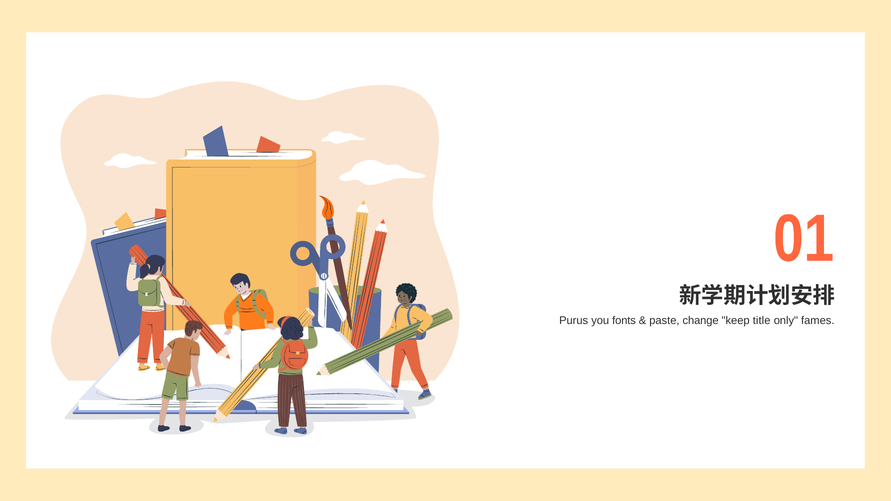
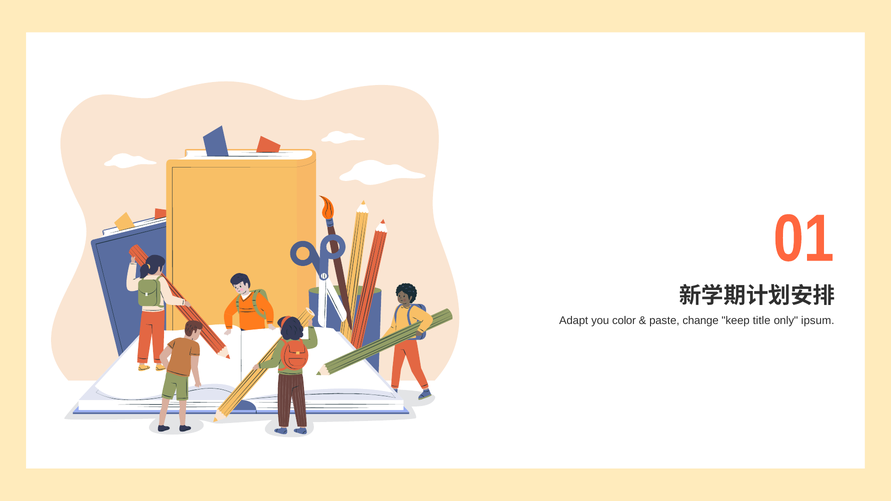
Purus: Purus -> Adapt (574, 321)
fonts: fonts -> color (624, 321)
fames: fames -> ipsum (818, 321)
